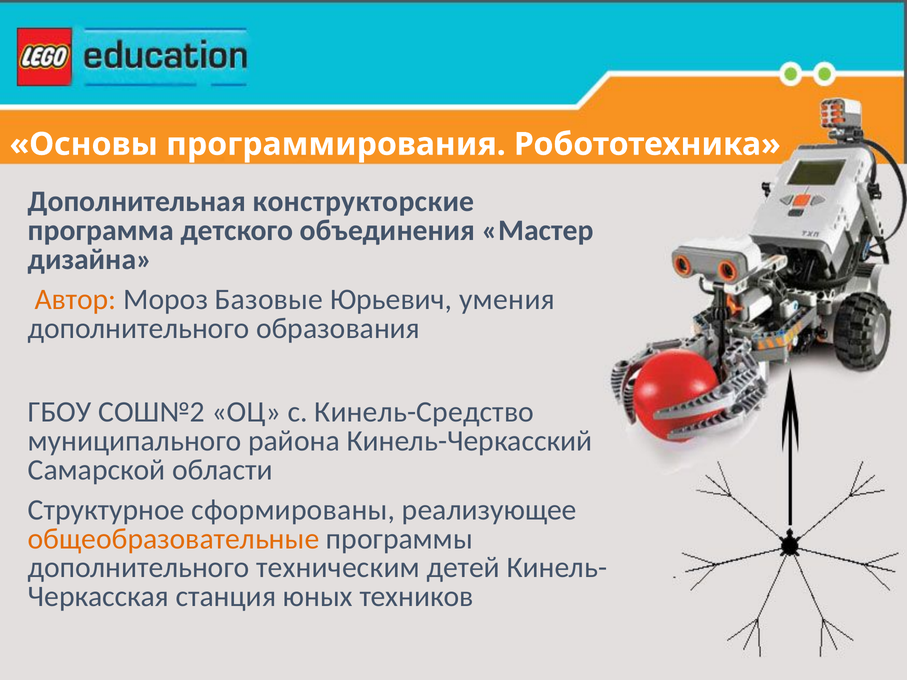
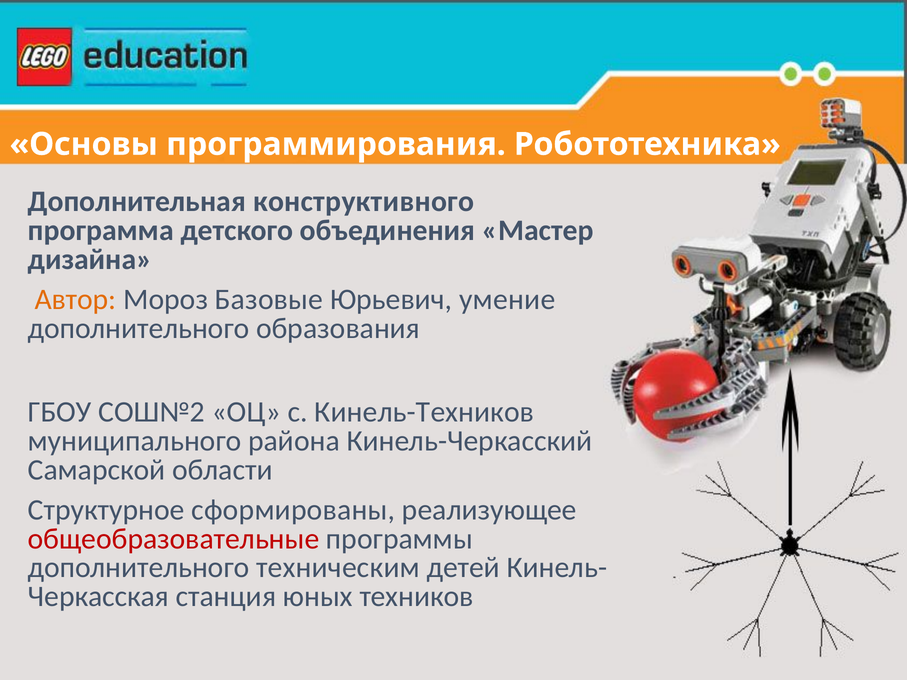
конструкторские: конструкторские -> конструктивного (364, 202)
умения: умения -> умение (507, 300)
Кинель-Средство: Кинель-Средство -> Кинель-Техников (424, 412)
общеобразовательные colour: orange -> red (174, 539)
